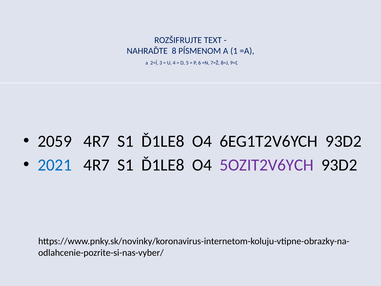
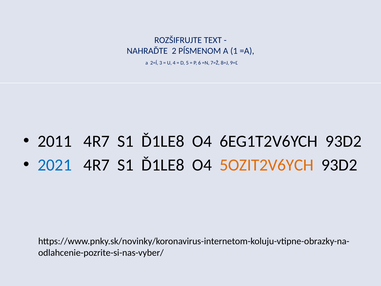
8: 8 -> 2 (174, 51)
2059: 2059 -> 2011 (55, 141)
5OZIT2V6YCH colour: purple -> orange (267, 165)
